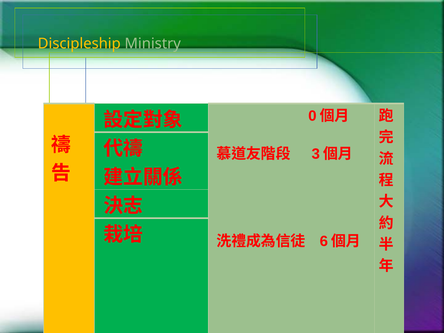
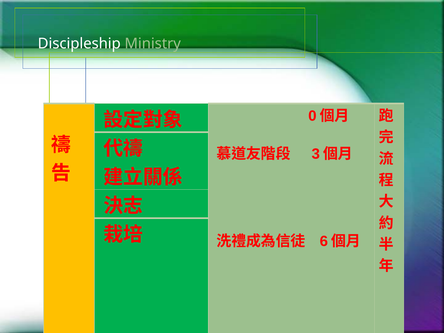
Discipleship colour: yellow -> white (79, 44)
